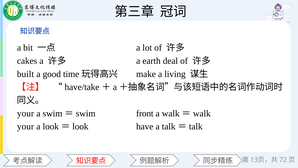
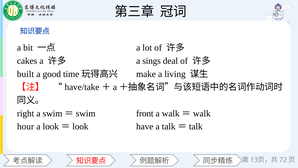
earth: earth -> sings (152, 61)
your: your -> right (26, 113)
your: your -> hour (26, 126)
